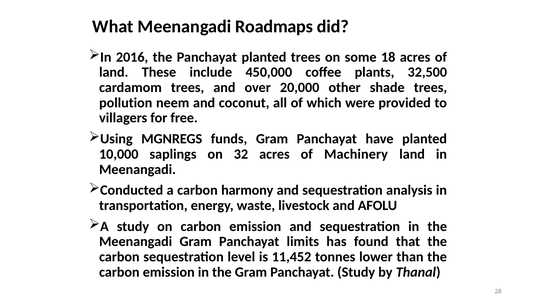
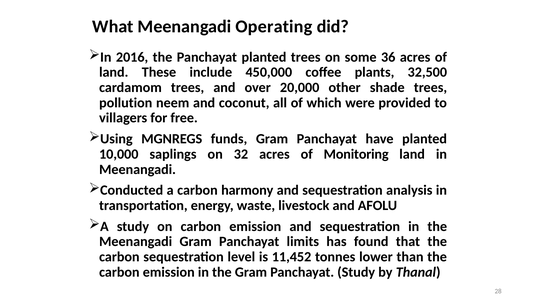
Roadmaps: Roadmaps -> Operating (274, 26)
18: 18 -> 36 (388, 57)
Machinery: Machinery -> Monitoring (356, 154)
